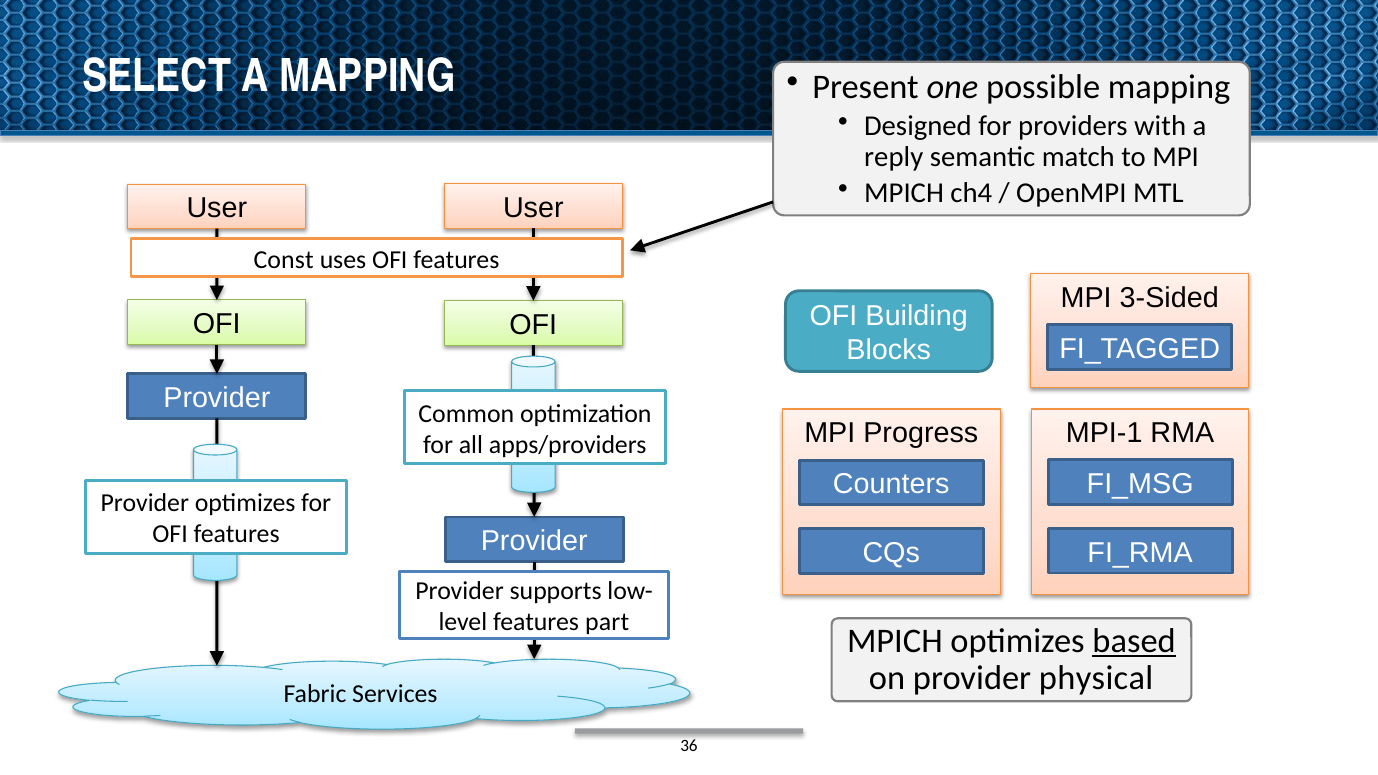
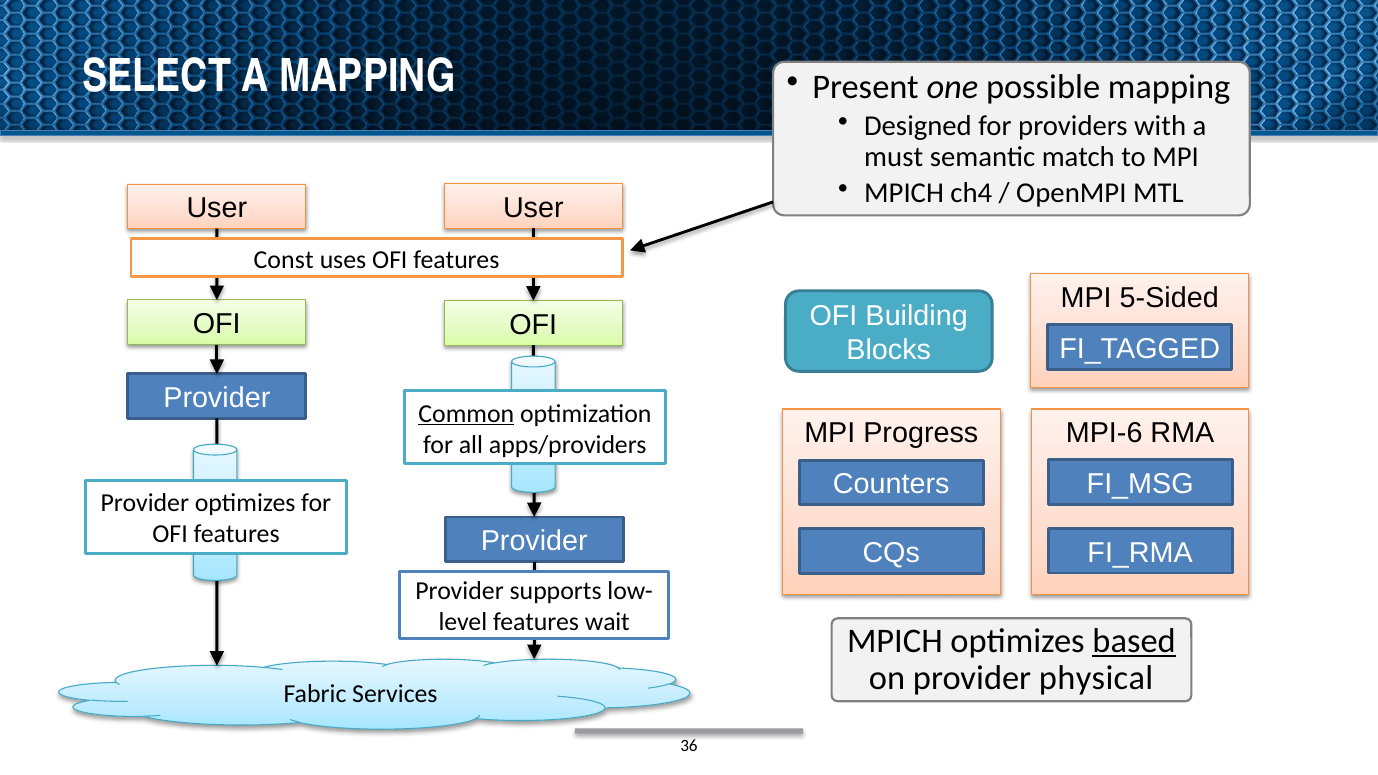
reply: reply -> must (894, 157)
3-Sided: 3-Sided -> 5-Sided (1169, 298)
Common underline: none -> present (466, 414)
MPI-1: MPI-1 -> MPI-6 (1104, 433)
part: part -> wait (607, 622)
